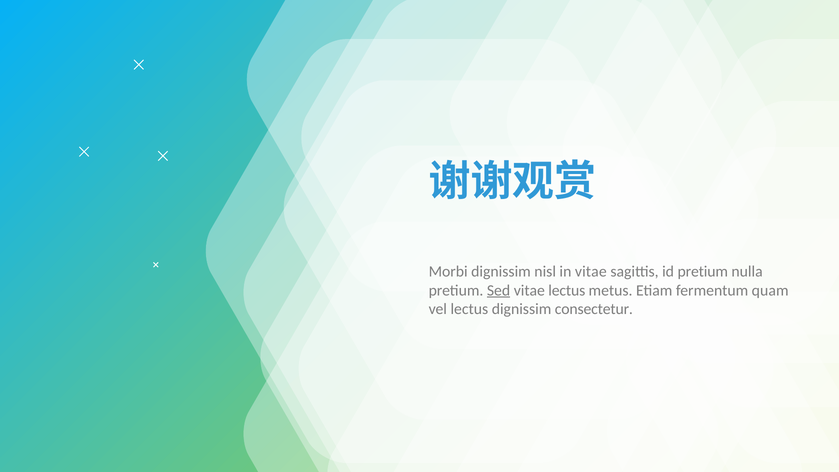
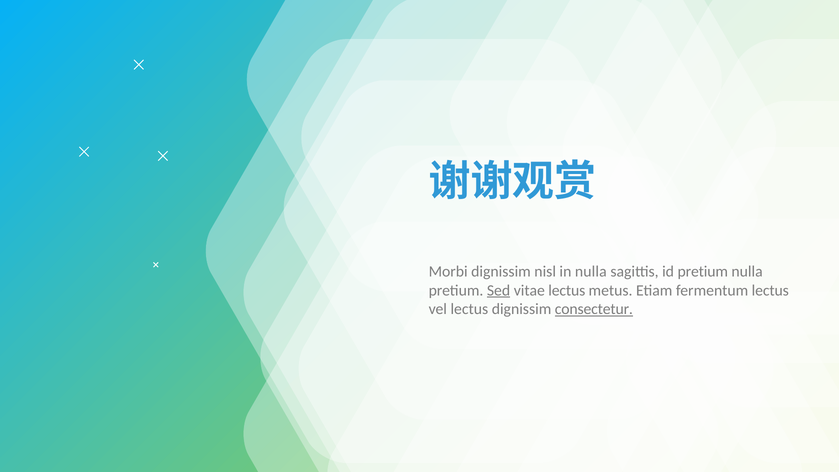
in vitae: vitae -> nulla (591, 271)
fermentum quam: quam -> lectus (770, 290)
consectetur underline: none -> present (594, 309)
